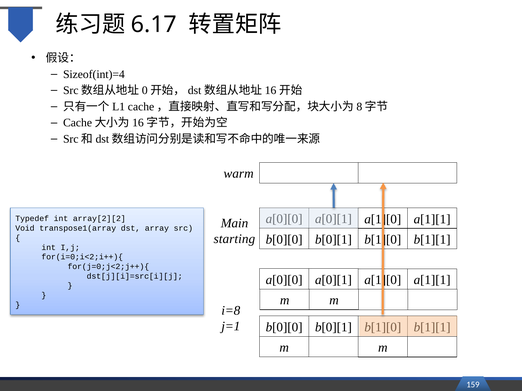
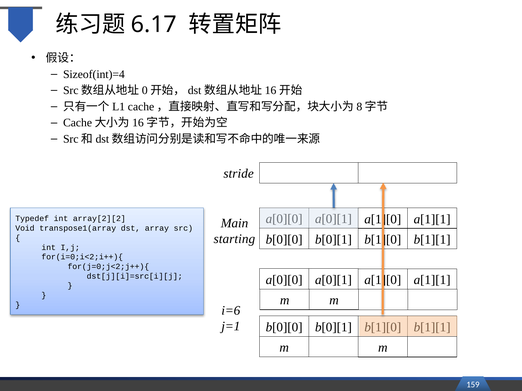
warm: warm -> stride (239, 174)
i=8: i=8 -> i=6 (231, 311)
